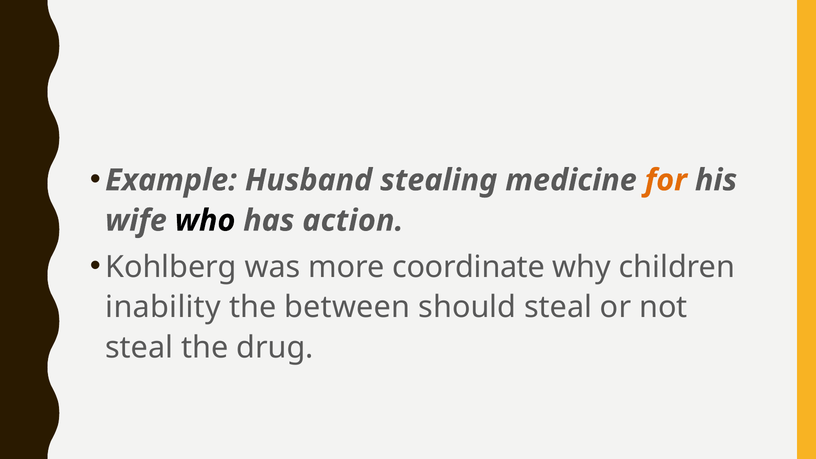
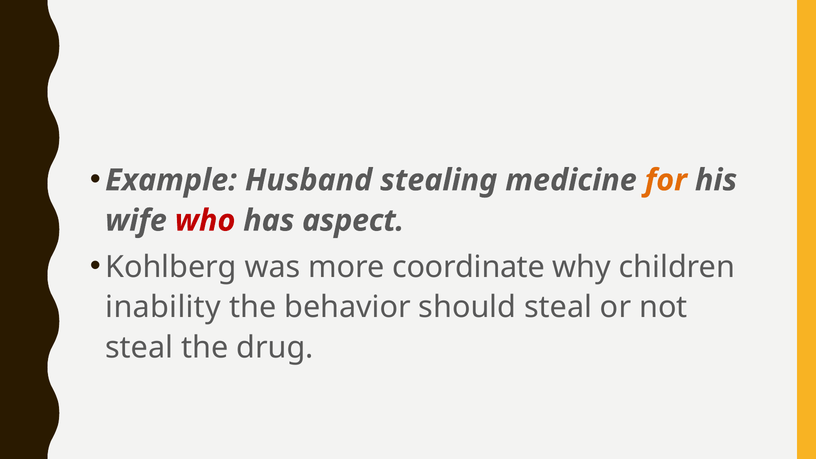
who colour: black -> red (205, 221)
action: action -> aspect (353, 221)
between: between -> behavior (348, 307)
